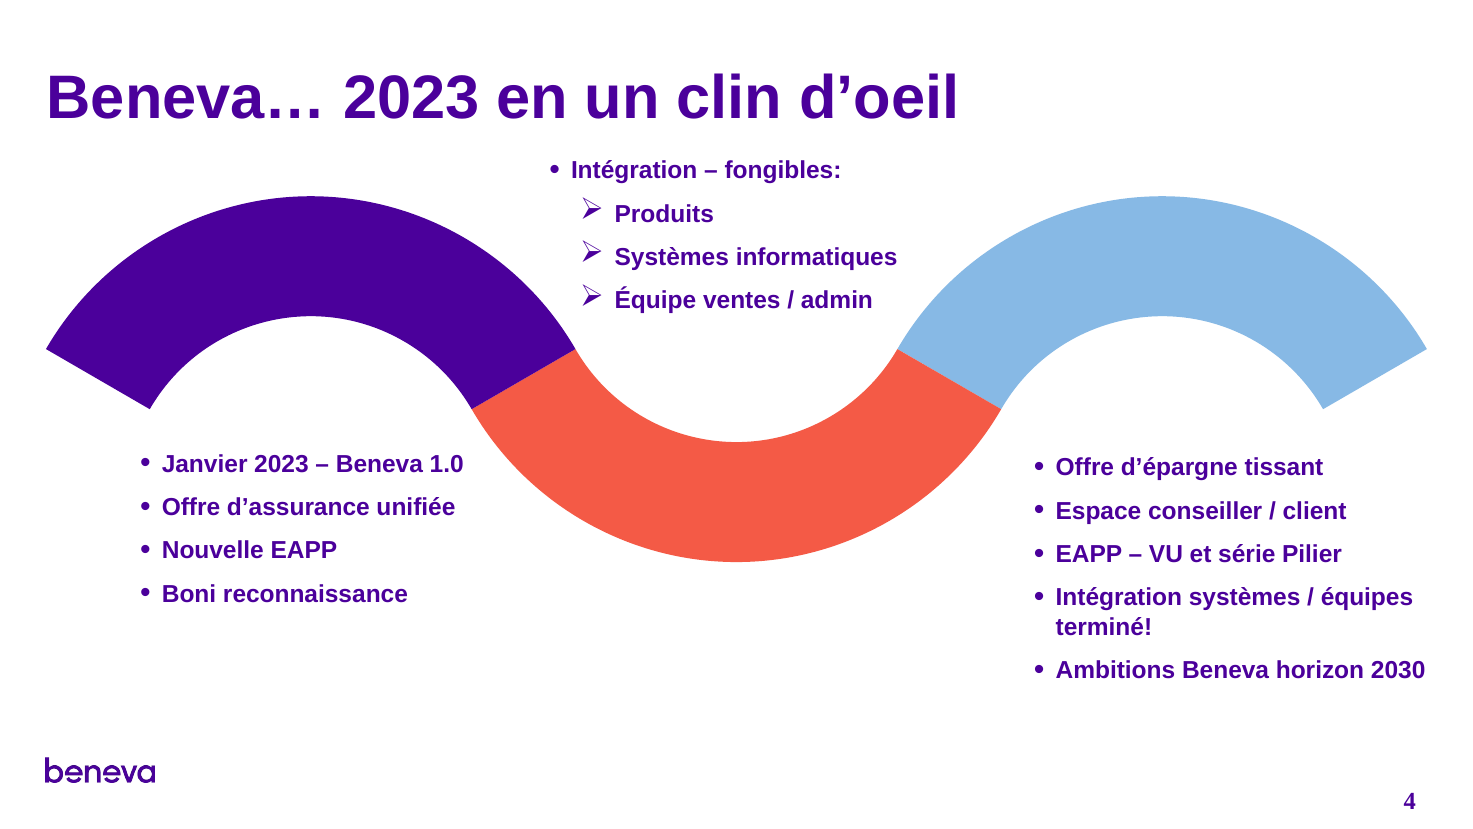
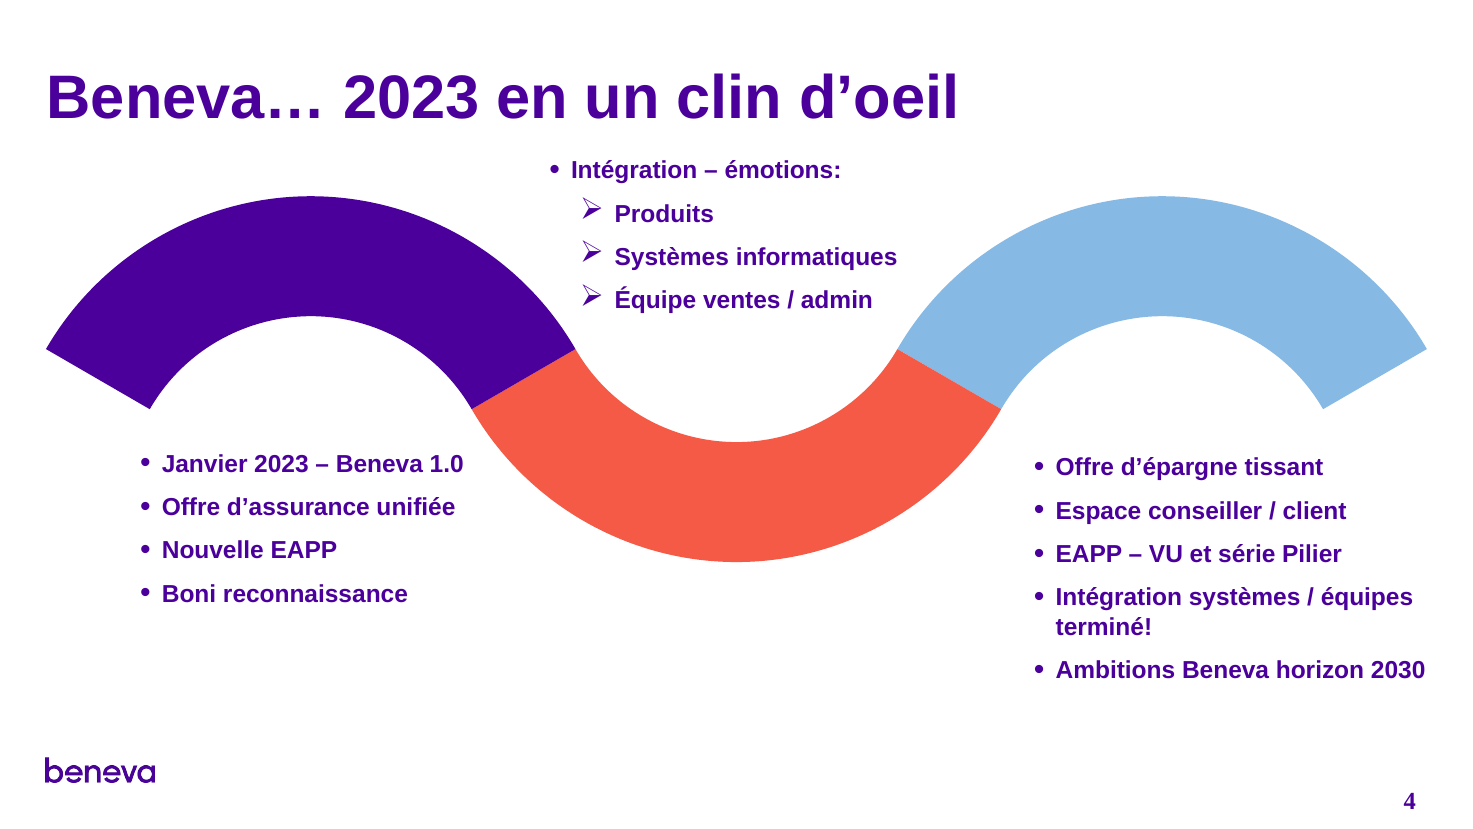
fongibles: fongibles -> émotions (783, 171)
